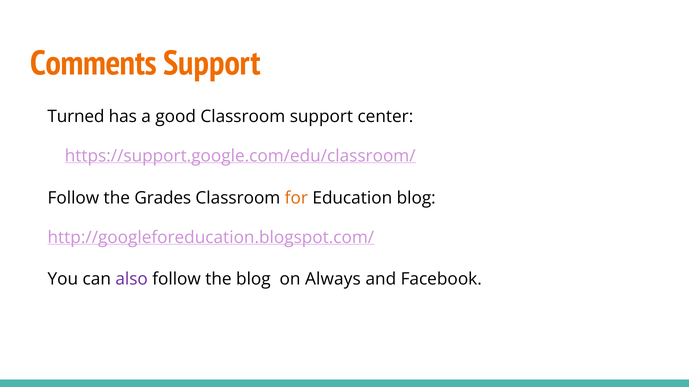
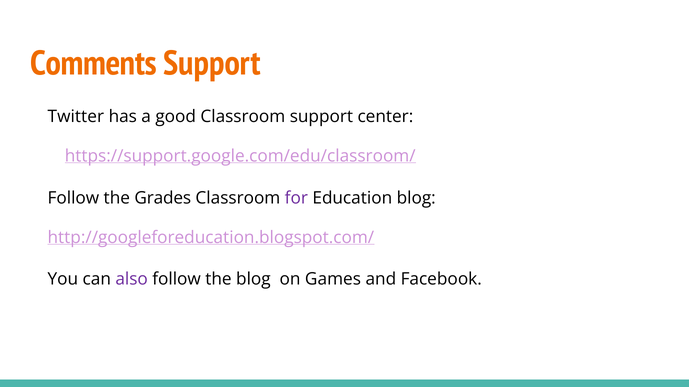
Turned: Turned -> Twitter (76, 117)
for colour: orange -> purple (296, 198)
Always: Always -> Games (333, 280)
